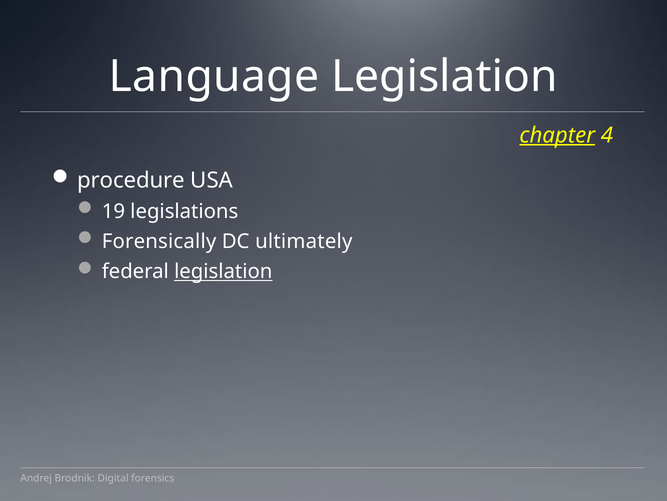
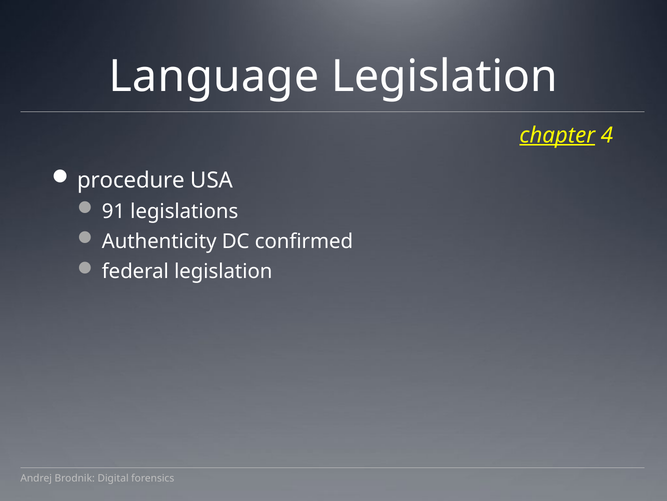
19: 19 -> 91 (113, 211)
Forensically: Forensically -> Authenticity (159, 241)
ultimately: ultimately -> confirmed (304, 241)
legislation underline: present -> none (223, 271)
